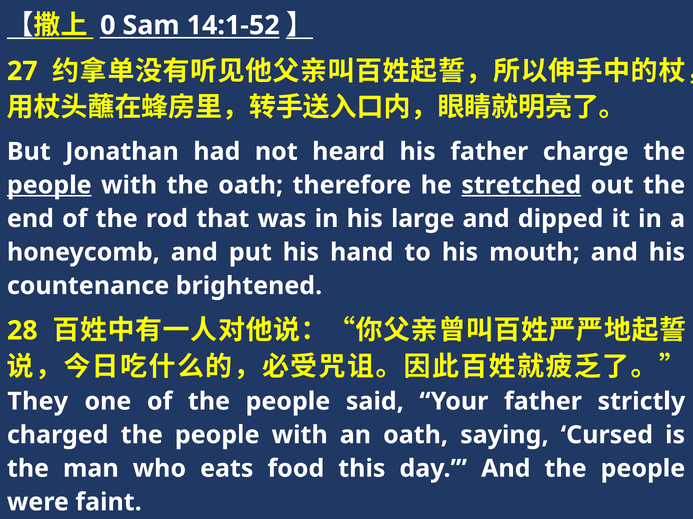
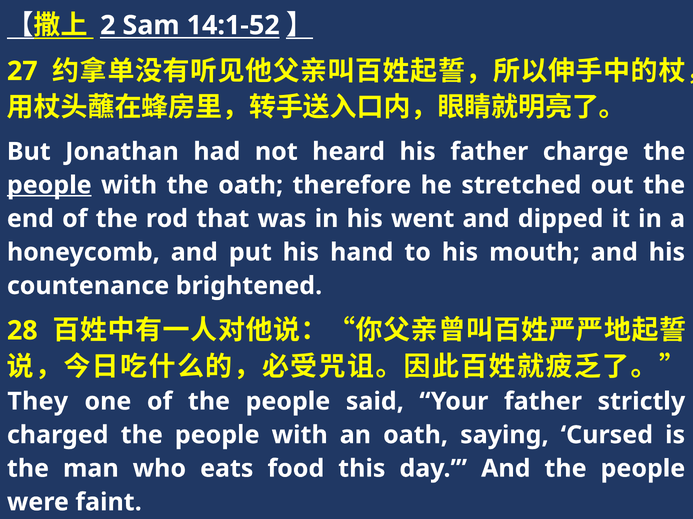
0: 0 -> 2 (108, 25)
stretched underline: present -> none (521, 185)
large: large -> went (423, 219)
